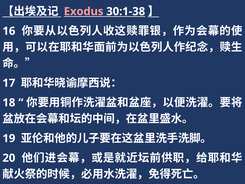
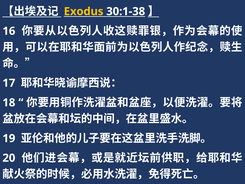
Exodus colour: pink -> yellow (84, 11)
